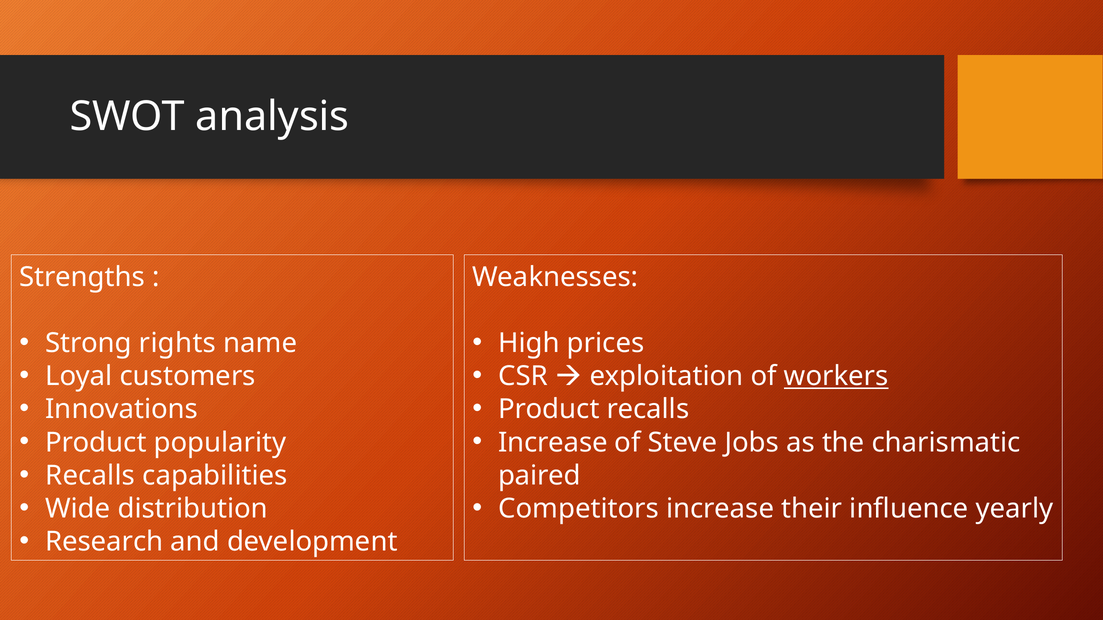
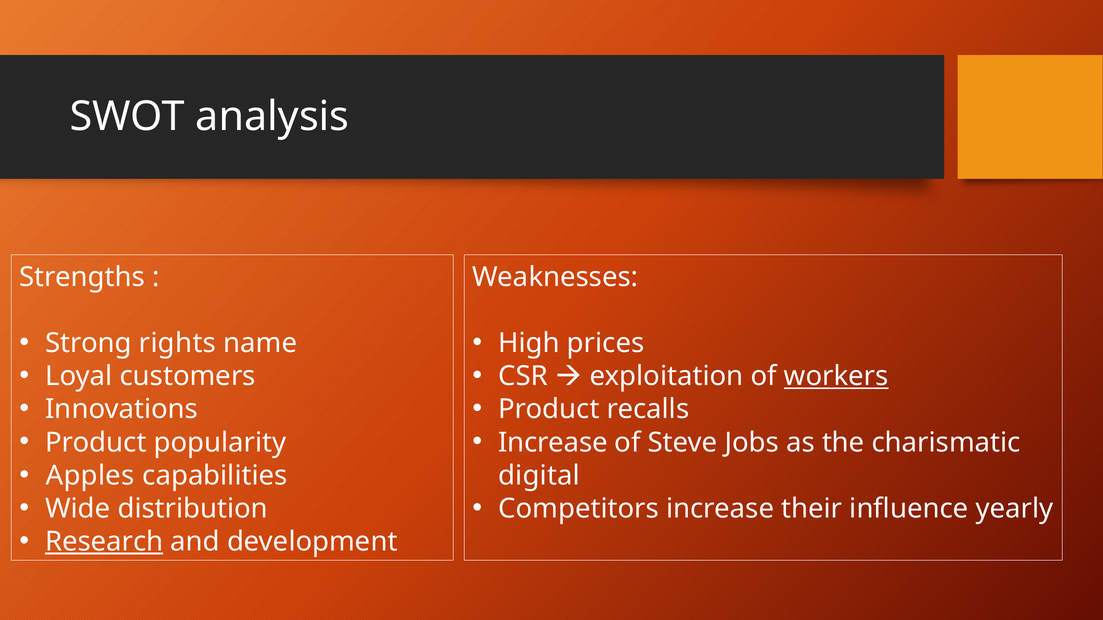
Recalls: Recalls -> Apples (90, 476)
paired: paired -> digital (539, 476)
Research underline: none -> present (104, 542)
